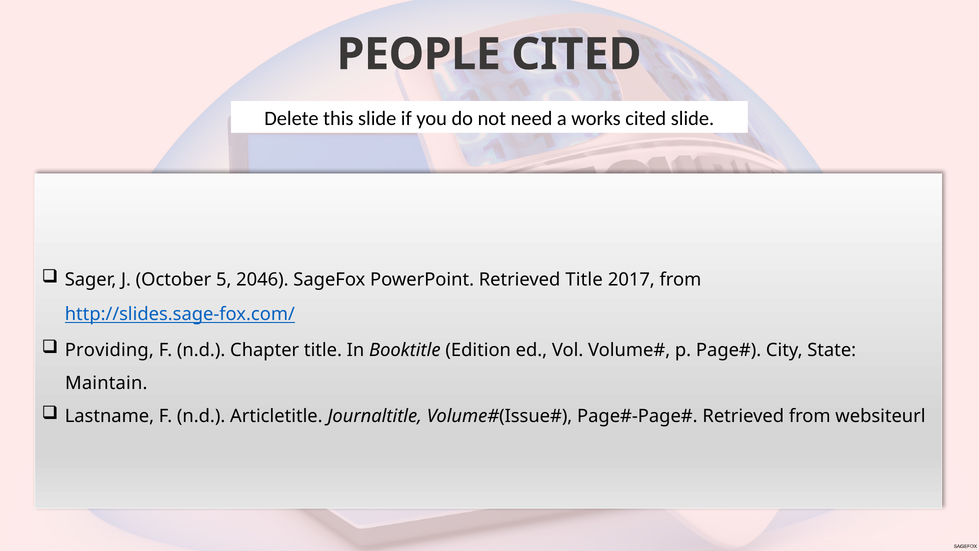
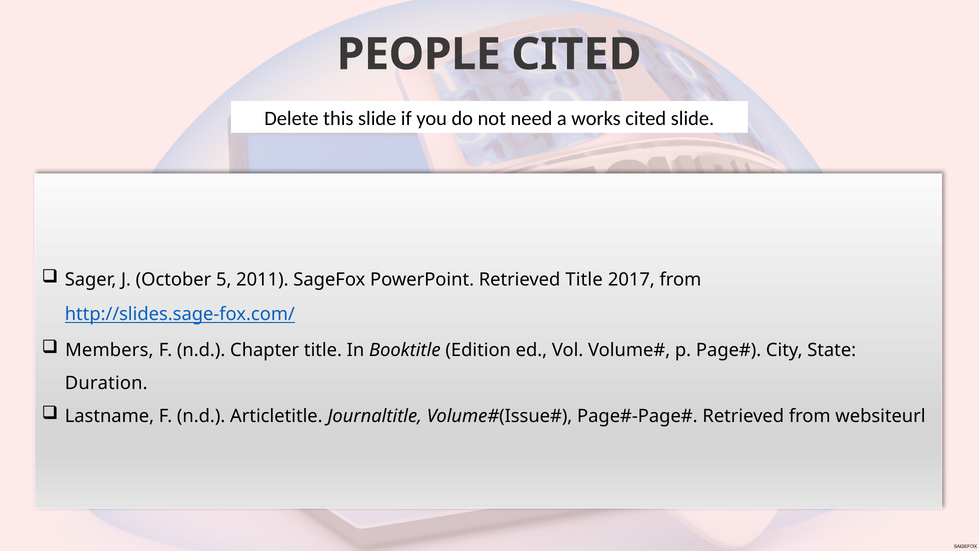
2046: 2046 -> 2011 (262, 279)
Providing: Providing -> Members (109, 350)
Maintain: Maintain -> Duration (106, 383)
